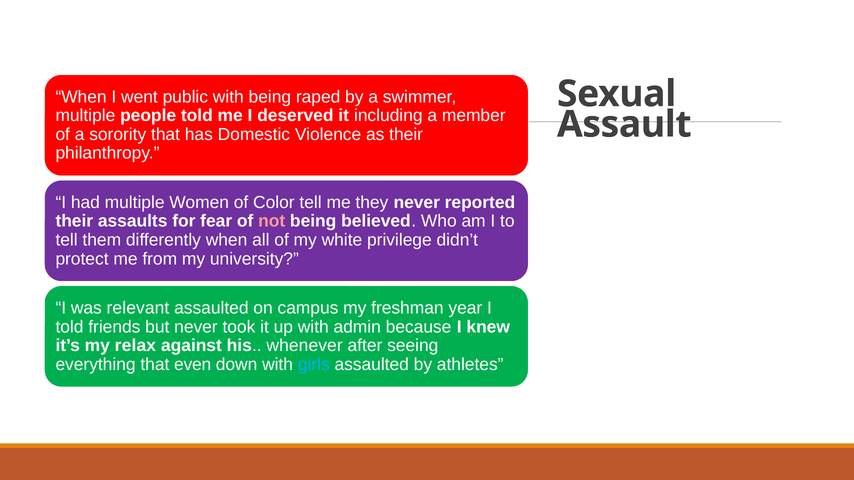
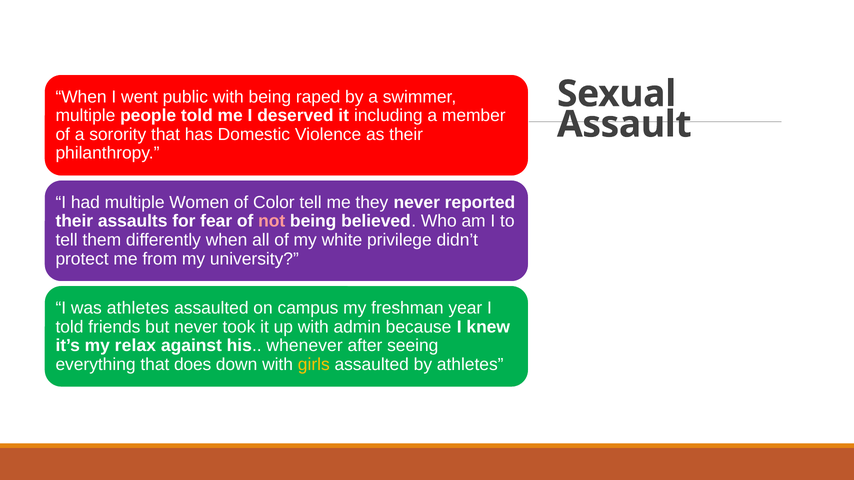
was relevant: relevant -> athletes (138, 308)
even: even -> does (193, 365)
girls colour: light blue -> yellow (314, 365)
